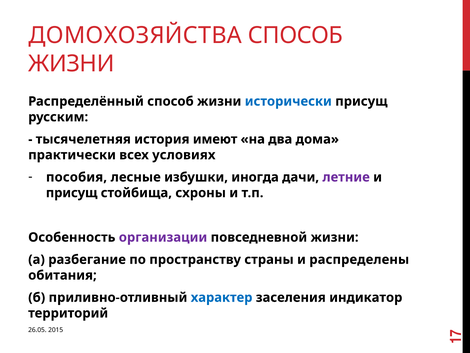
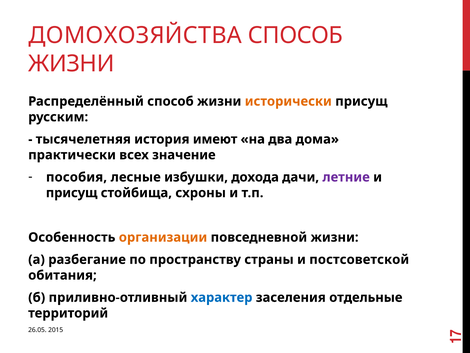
исторически colour: blue -> orange (288, 101)
условиях: условиях -> значение (184, 155)
иногда: иногда -> дохода (255, 177)
организации colour: purple -> orange (163, 237)
распределены: распределены -> постсоветской (359, 259)
индикатор: индикатор -> отдельные (366, 297)
